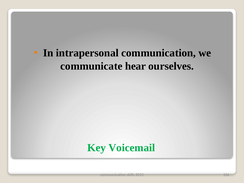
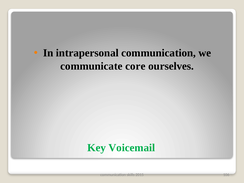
hear: hear -> core (135, 66)
